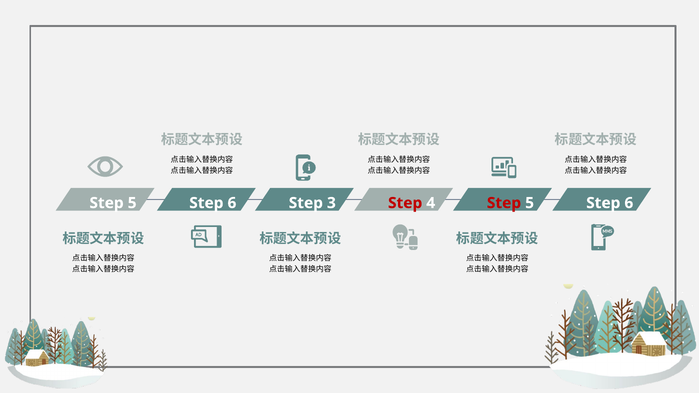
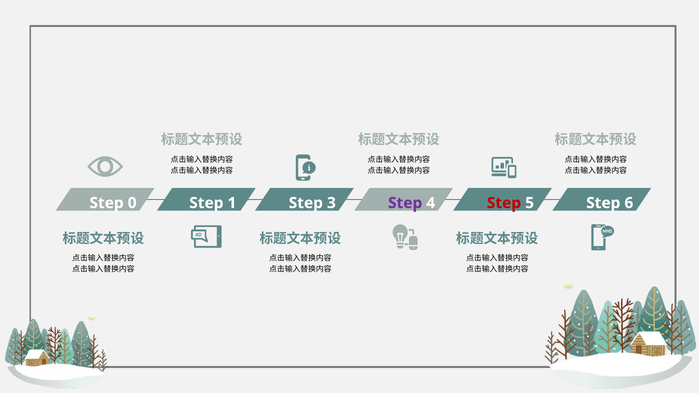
5: 5 -> 0 (132, 203)
6: 6 -> 1 (232, 203)
Step colour: red -> purple (405, 203)
